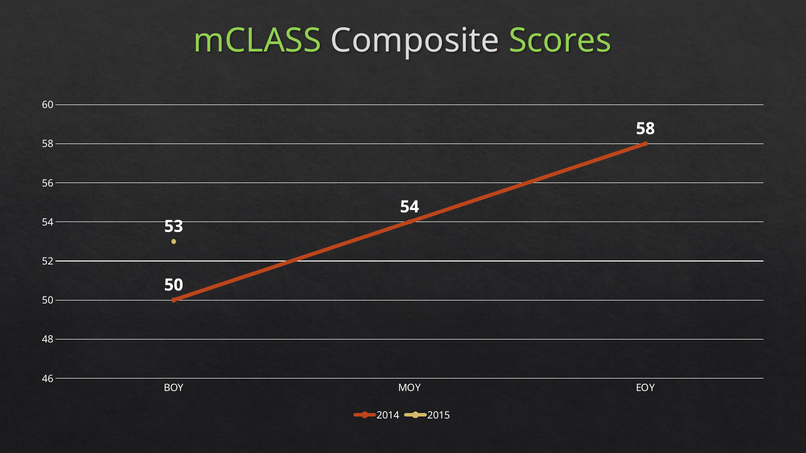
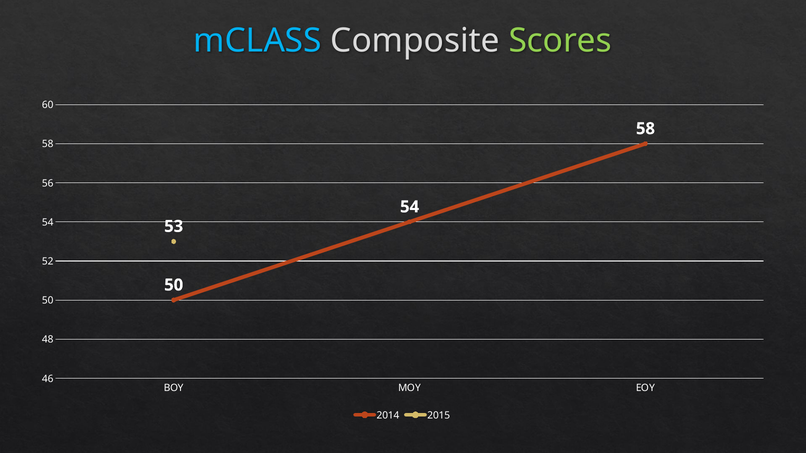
mCLASS colour: light green -> light blue (258, 41)
